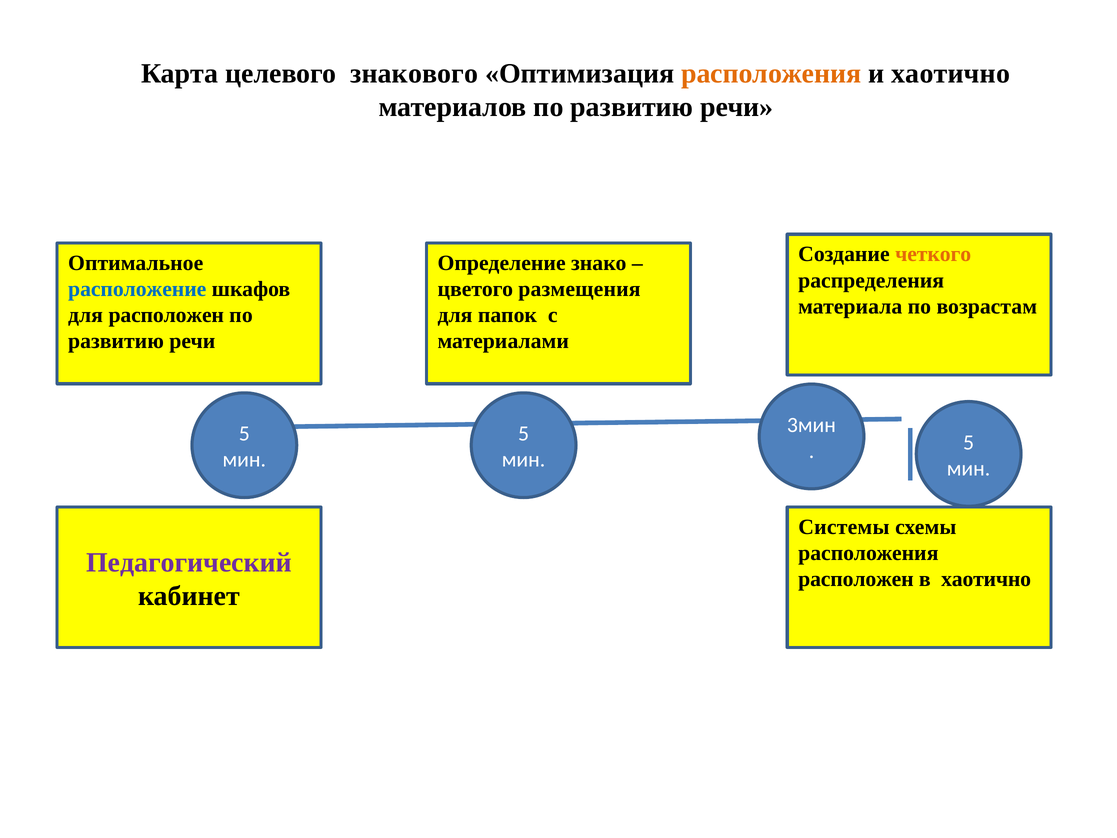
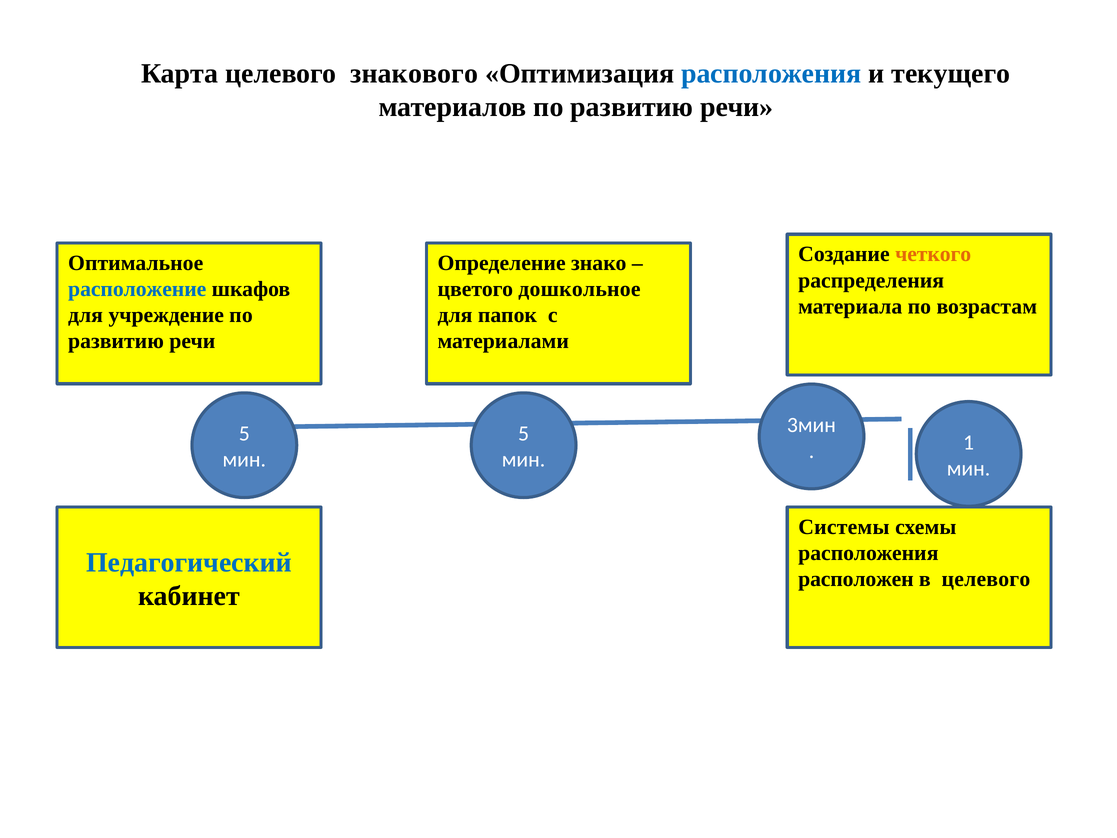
расположения colour: orange -> blue (771, 74)
и хаотично: хаотично -> текущего (951, 74)
размещения: размещения -> дошкольное (579, 289)
для расположен: расположен -> учреждение (166, 315)
5: 5 -> 1 (969, 442)
Педагогический colour: purple -> blue (189, 562)
в хаотично: хаотично -> целевого (986, 579)
